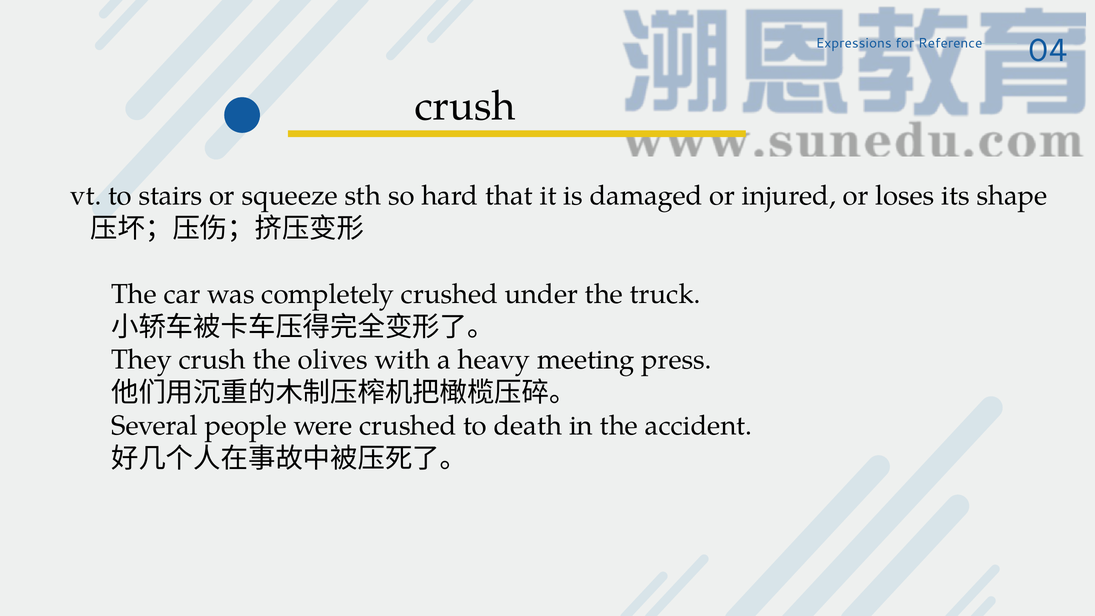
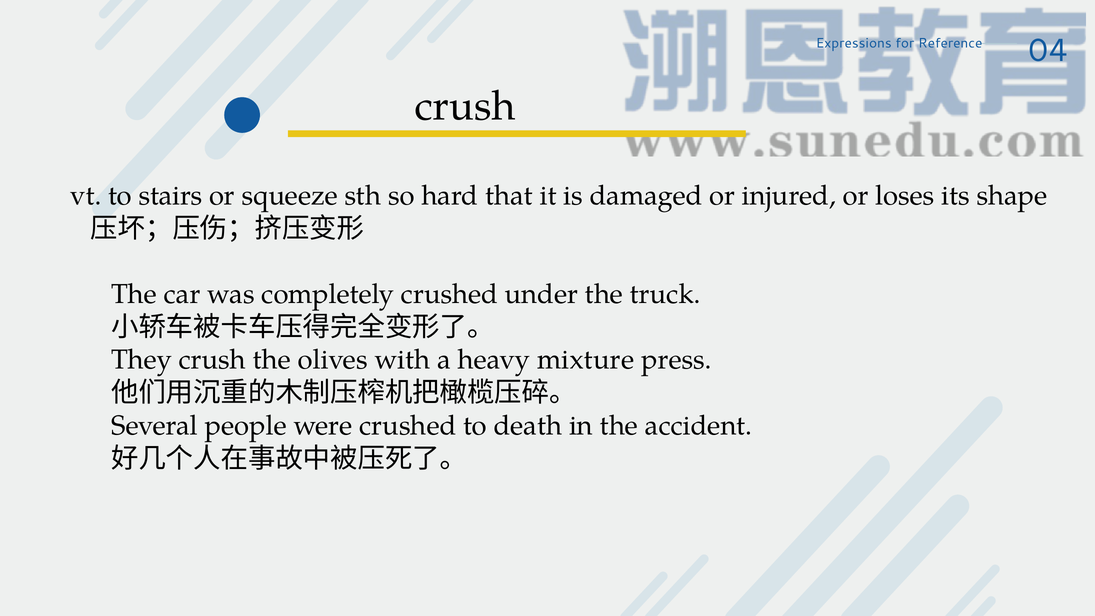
meeting: meeting -> mixture (586, 360)
